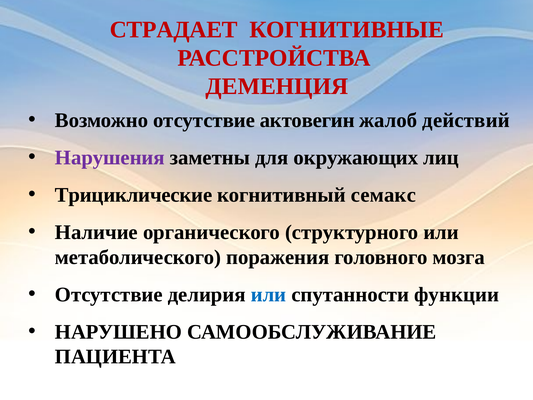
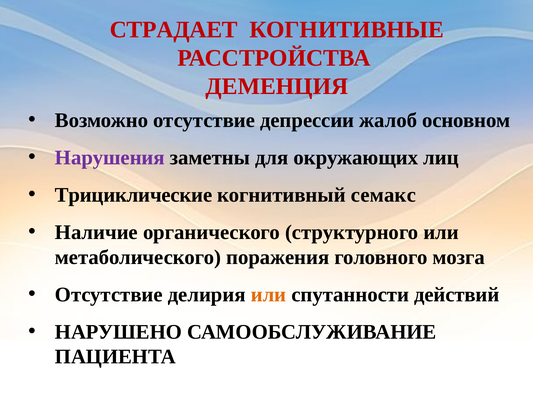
актовегин: актовегин -> депрессии (307, 120)
действий: действий -> основном (466, 120)
или colour: blue -> orange (269, 294)
функции: функции -> действий (457, 294)
